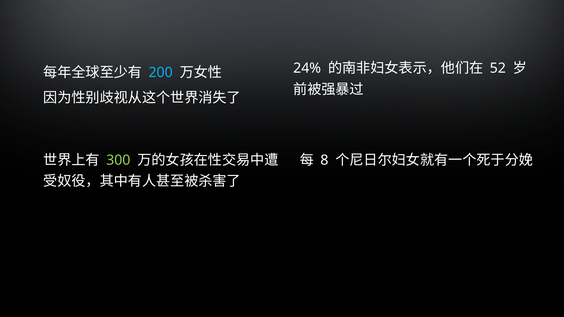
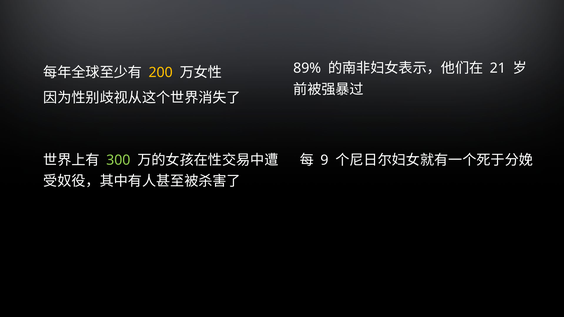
24%: 24% -> 89% (307, 68)
52: 52 -> 21 (498, 68)
200 colour: light blue -> yellow (161, 73)
8: 8 -> 9 (324, 160)
